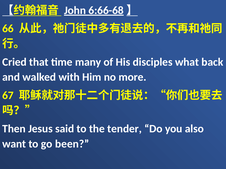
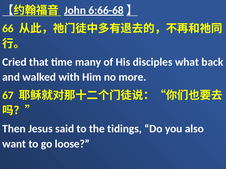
tender: tender -> tidings (125, 129)
been: been -> loose (72, 144)
